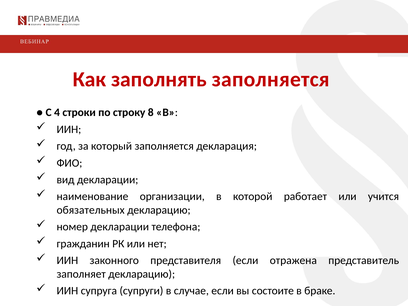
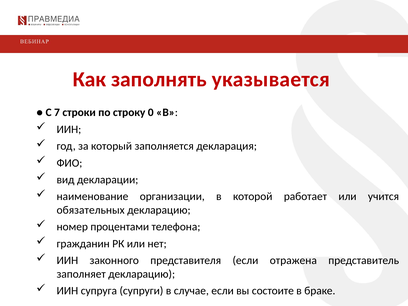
заполнять заполняется: заполняется -> указывается (271, 80)
4: 4 -> 7 (57, 113)
8: 8 -> 0 (151, 113)
номер декларации: декларации -> процентами (120, 227)
